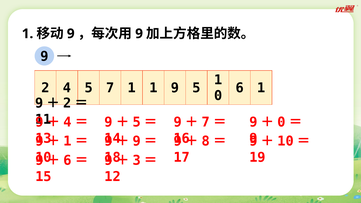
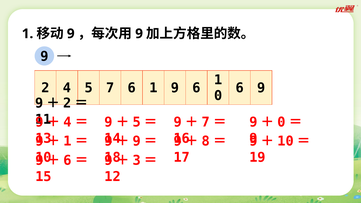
7 1: 1 -> 6 (132, 88)
9 5: 5 -> 6 (196, 88)
6 1: 1 -> 9 (261, 88)
